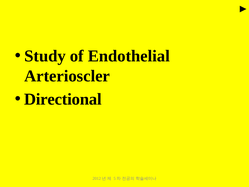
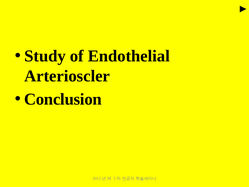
Directional: Directional -> Conclusion (63, 99)
